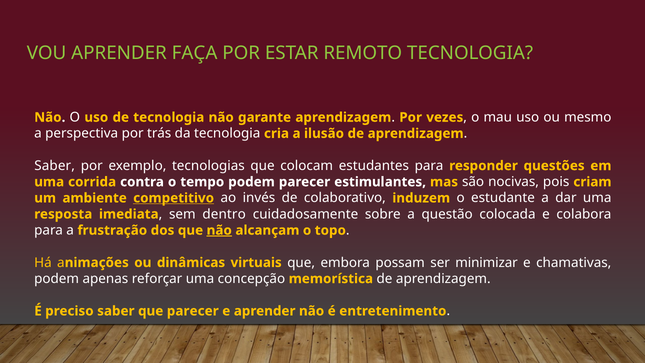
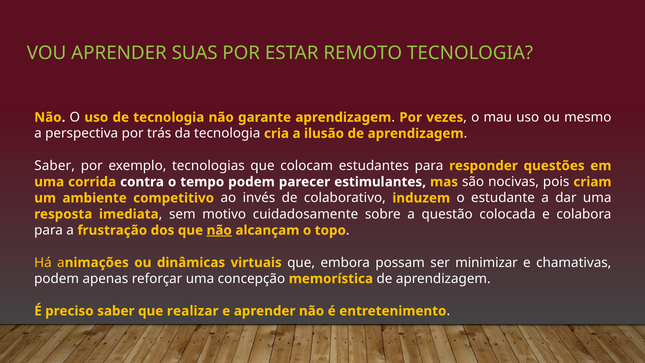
FAÇA: FAÇA -> SUAS (195, 53)
competitivo underline: present -> none (174, 198)
dentro: dentro -> motivo (224, 214)
que parecer: parecer -> realizar (193, 311)
